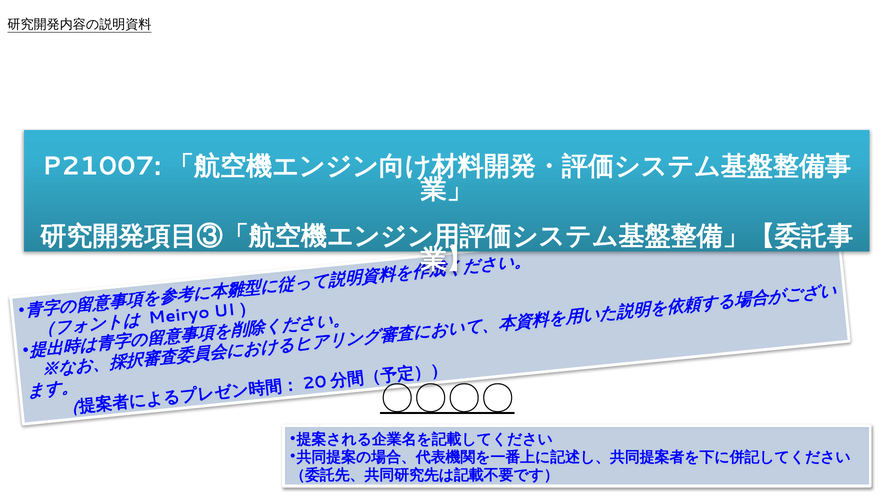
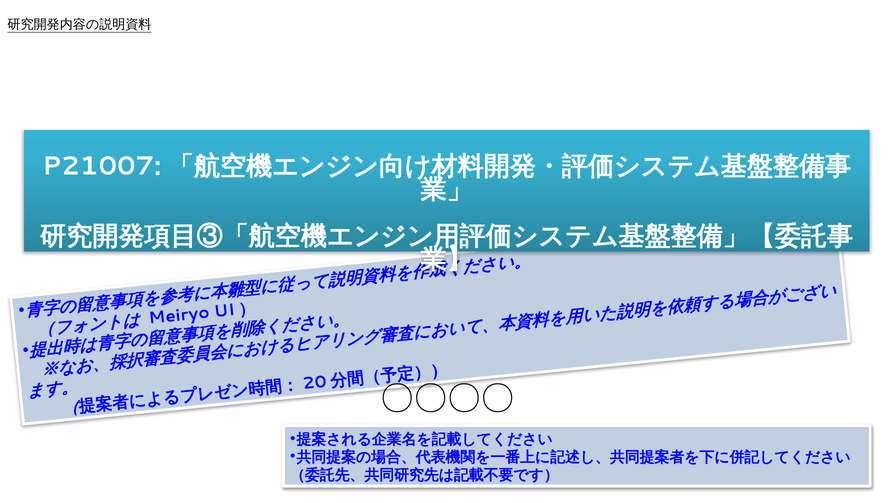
〇〇〇〇 underline: present -> none (447, 399)
